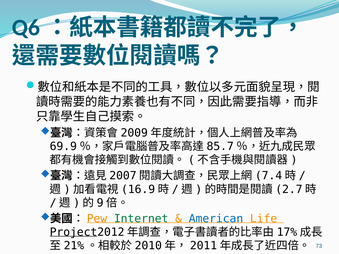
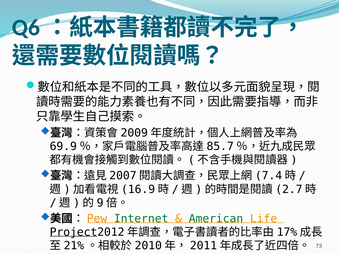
American colour: blue -> green (216, 219)
